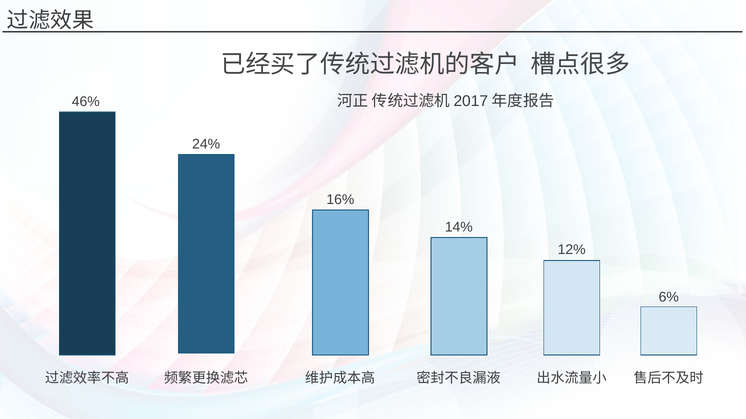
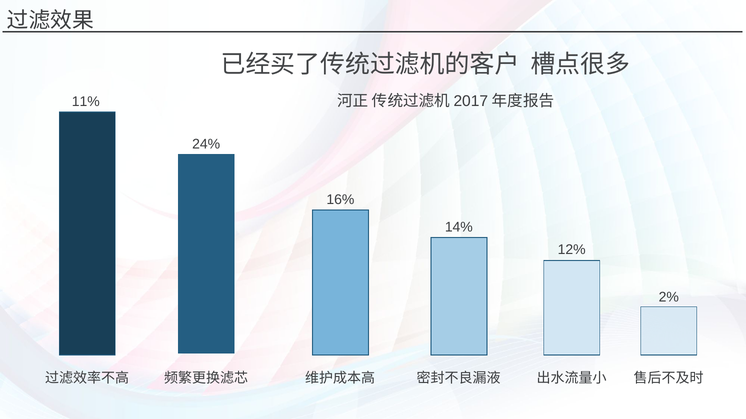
46%: 46% -> 11% (86, 102)
6%: 6% -> 2% (669, 298)
